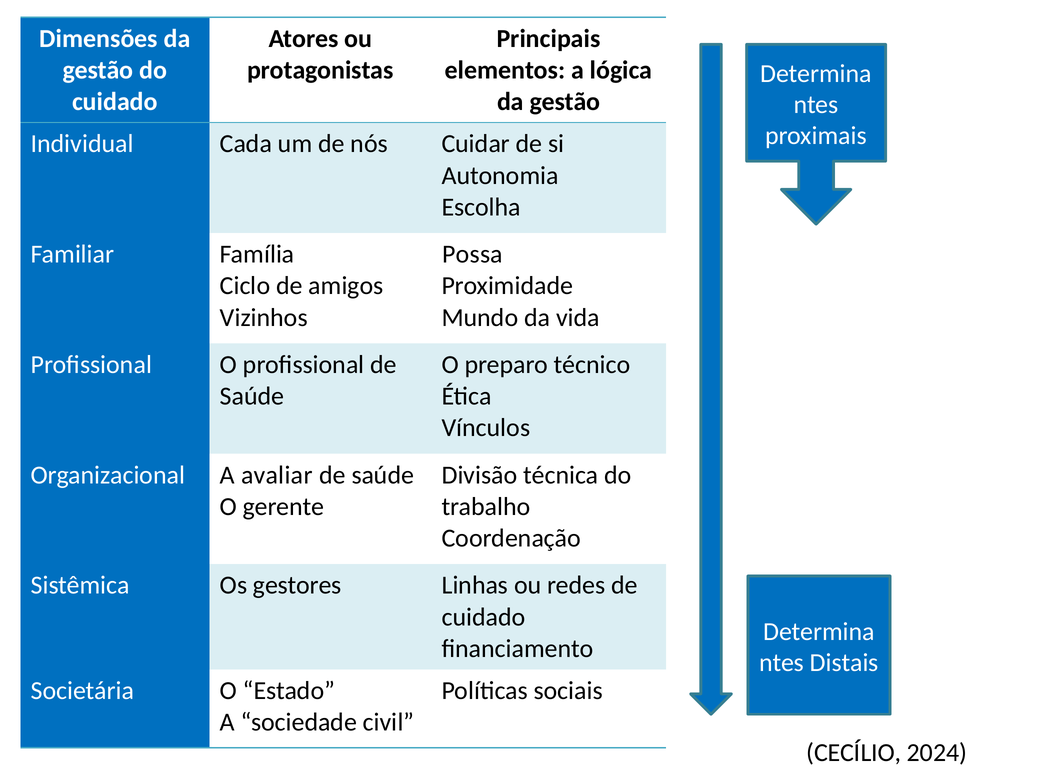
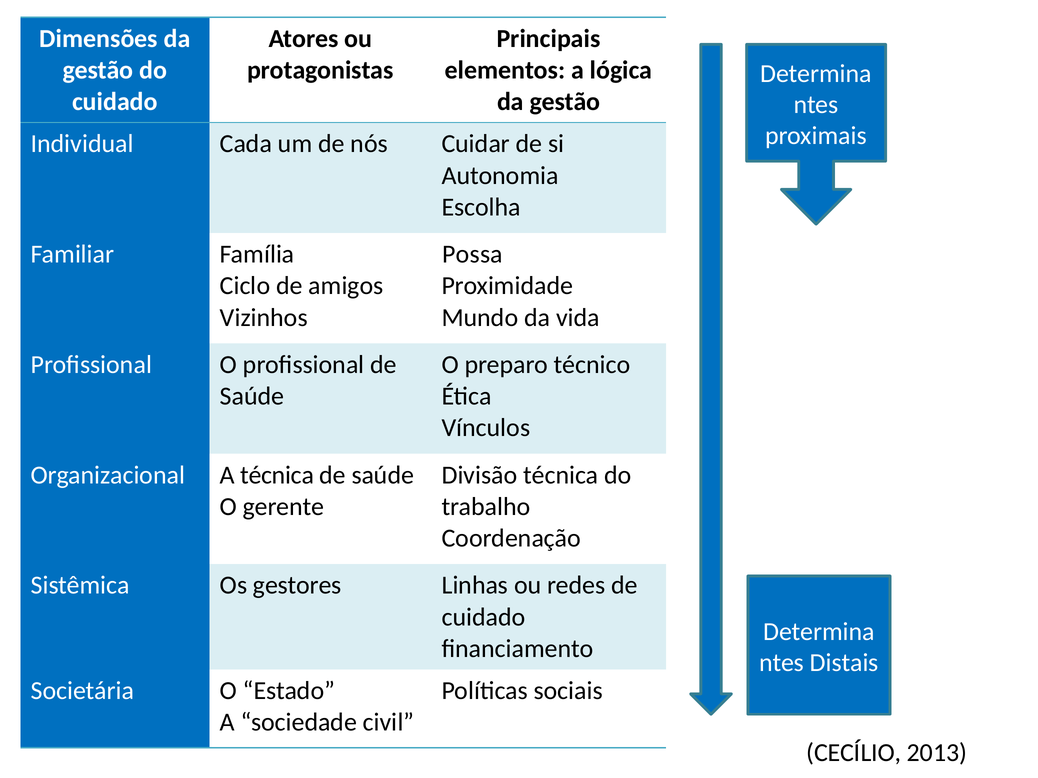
A avaliar: avaliar -> técnica (277, 475)
2024: 2024 -> 2013 (937, 753)
